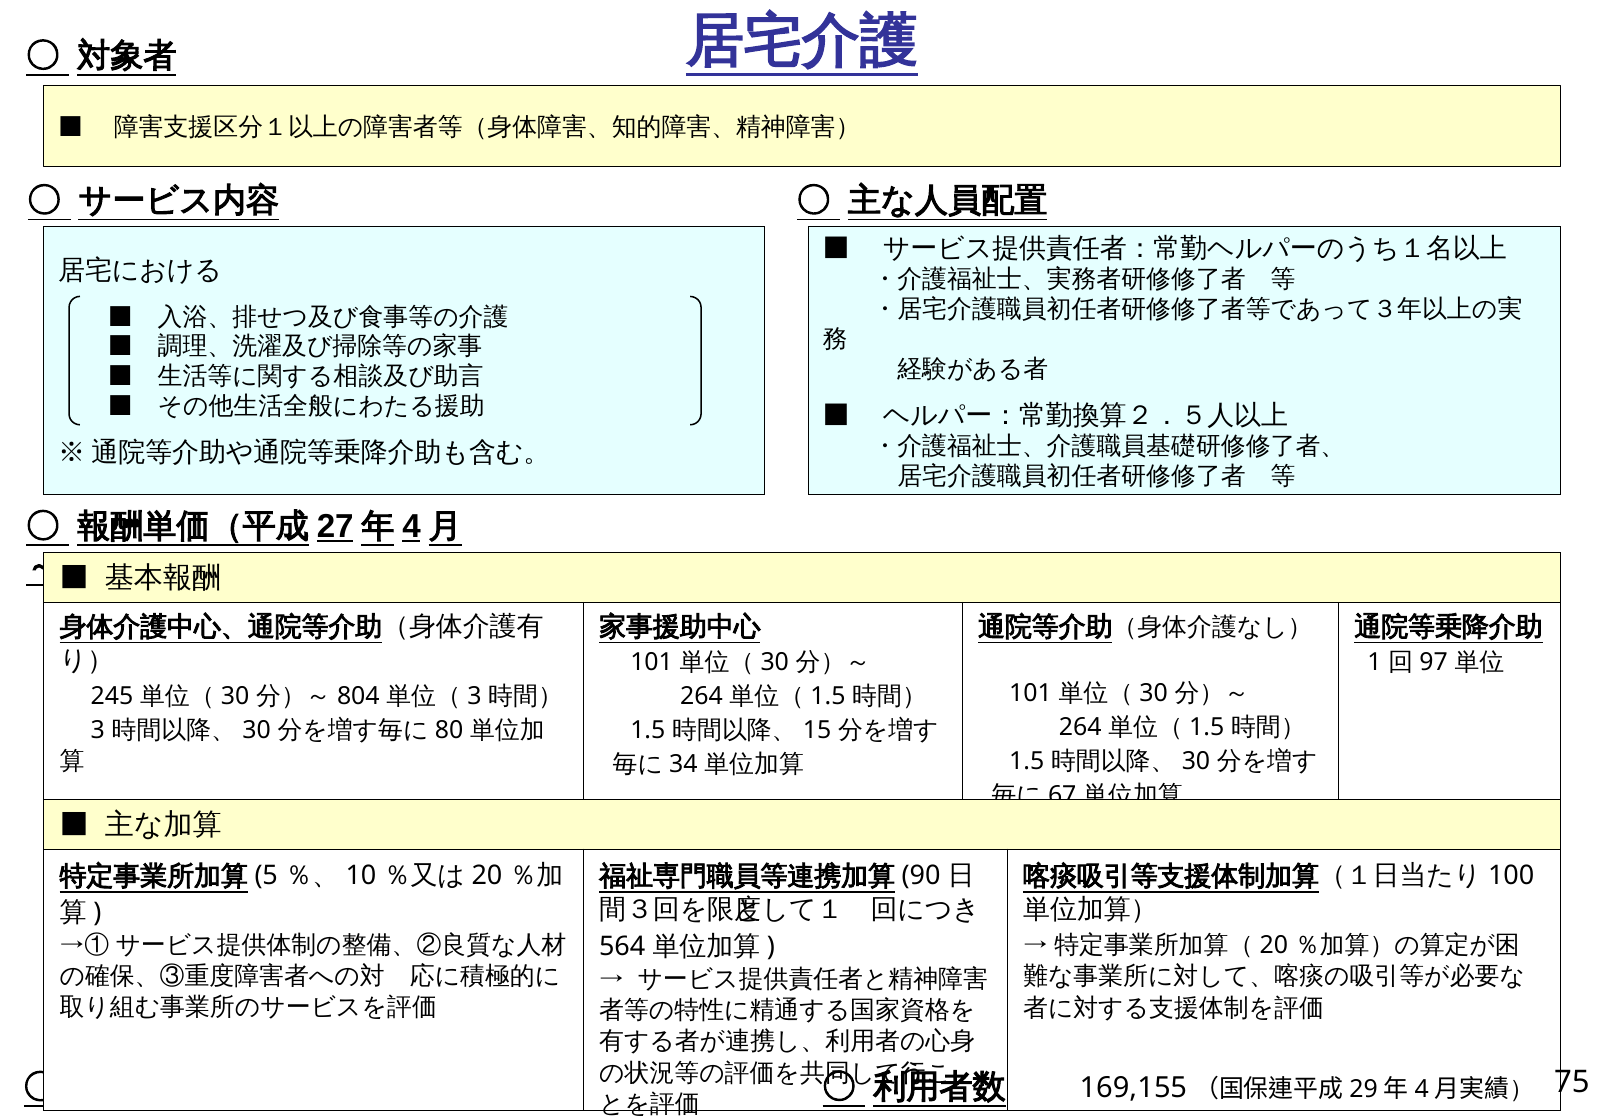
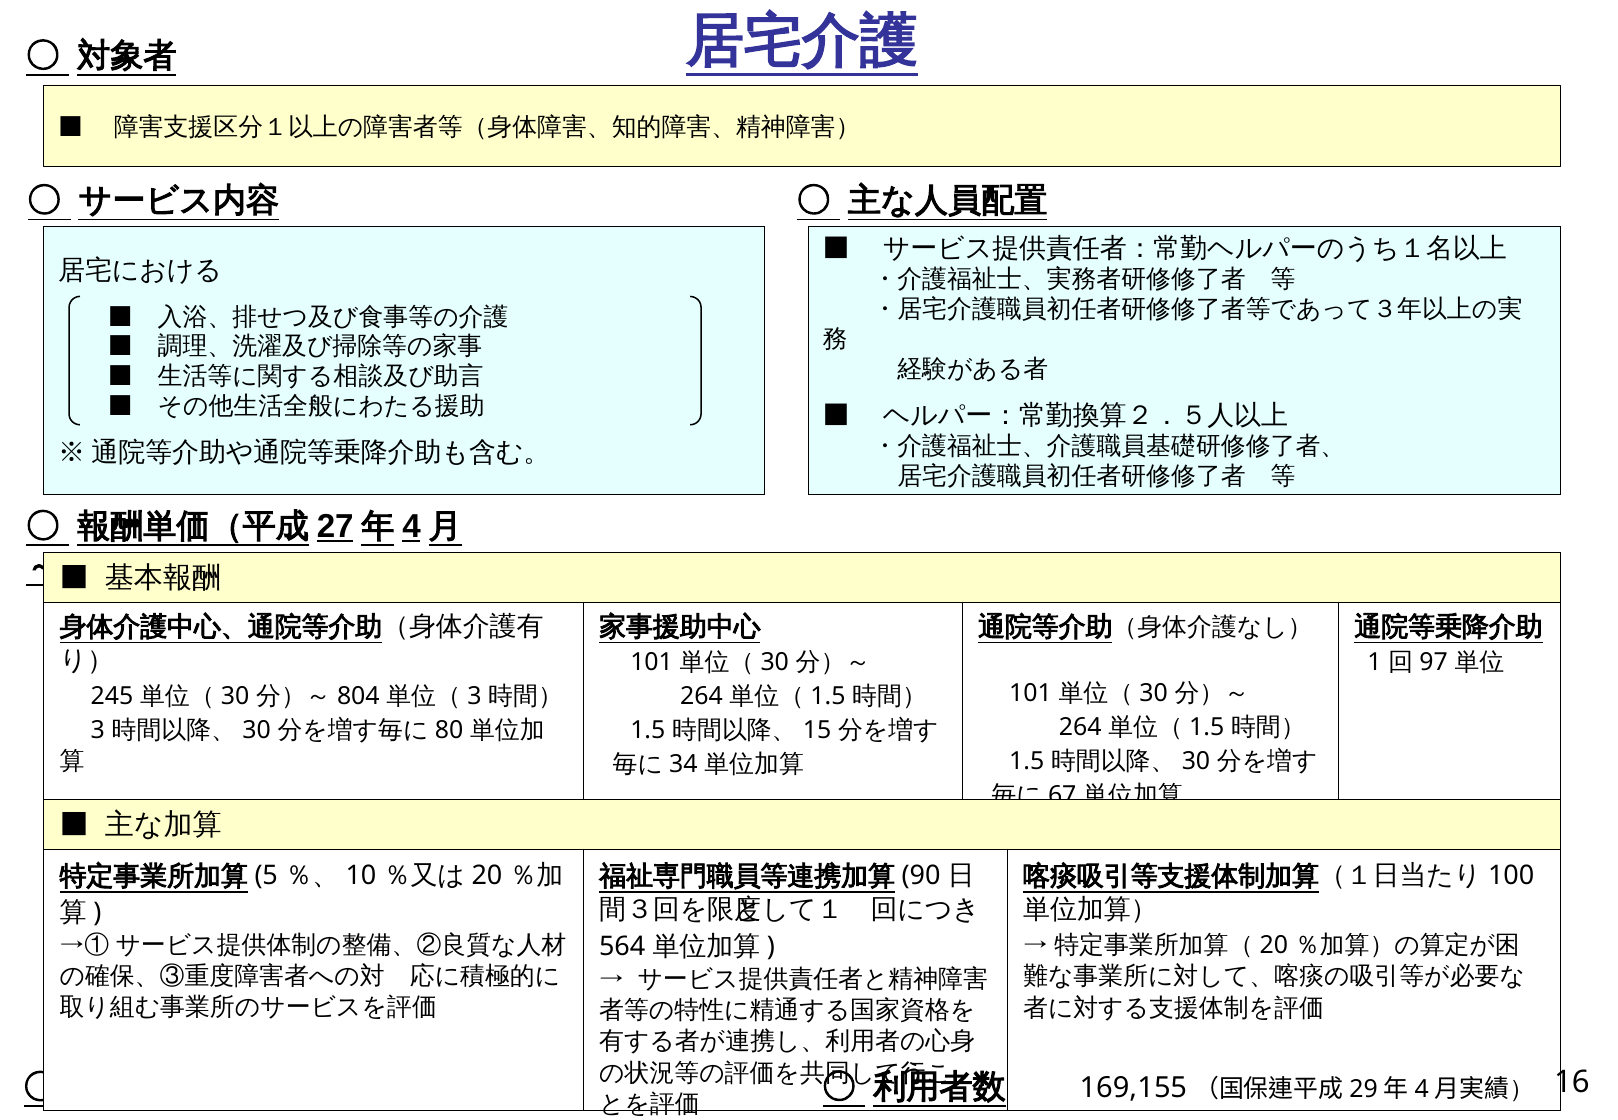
75: 75 -> 16 (1572, 1082)
